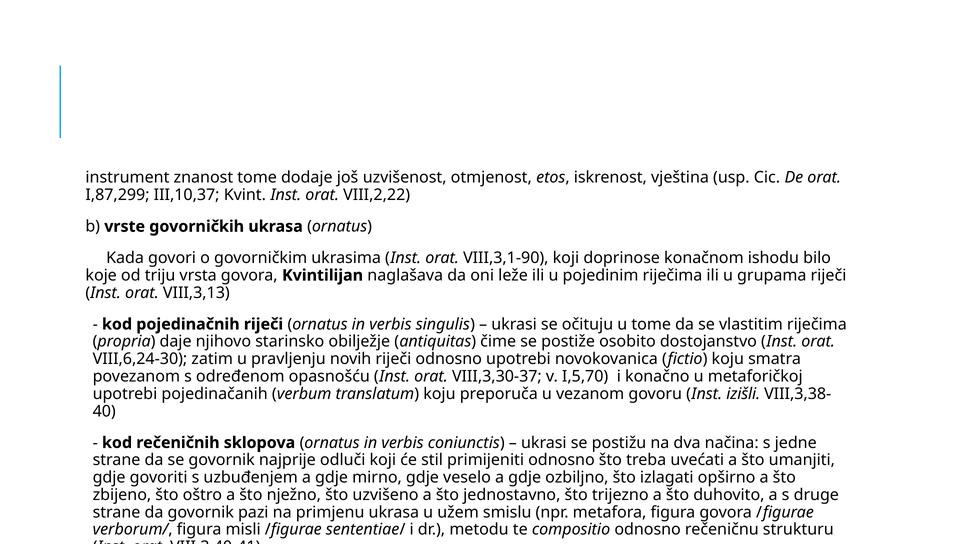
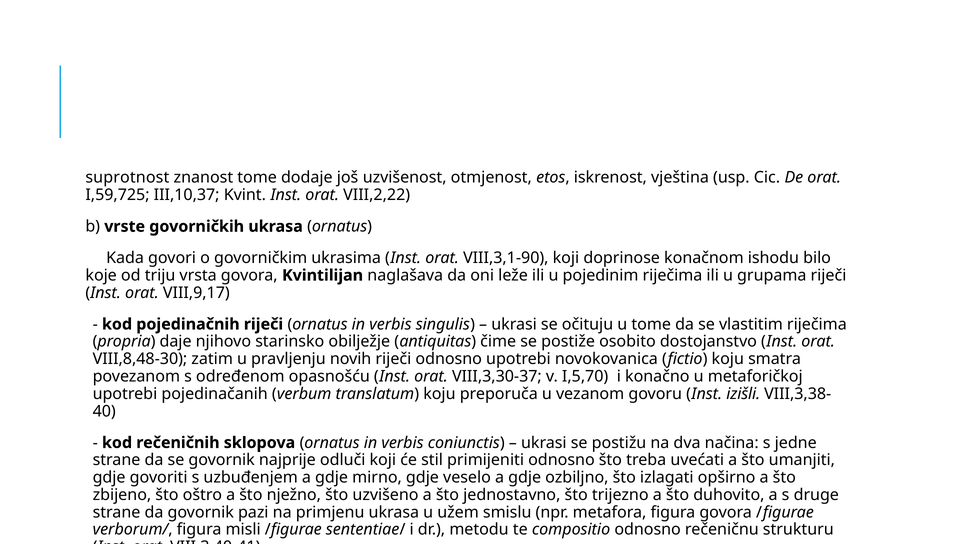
instrument: instrument -> suprotnost (127, 177)
I,87,299: I,87,299 -> I,59,725 (118, 195)
VIII,3,13: VIII,3,13 -> VIII,9,17 (196, 292)
VIII,6,24-30: VIII,6,24-30 -> VIII,8,48-30 (140, 359)
